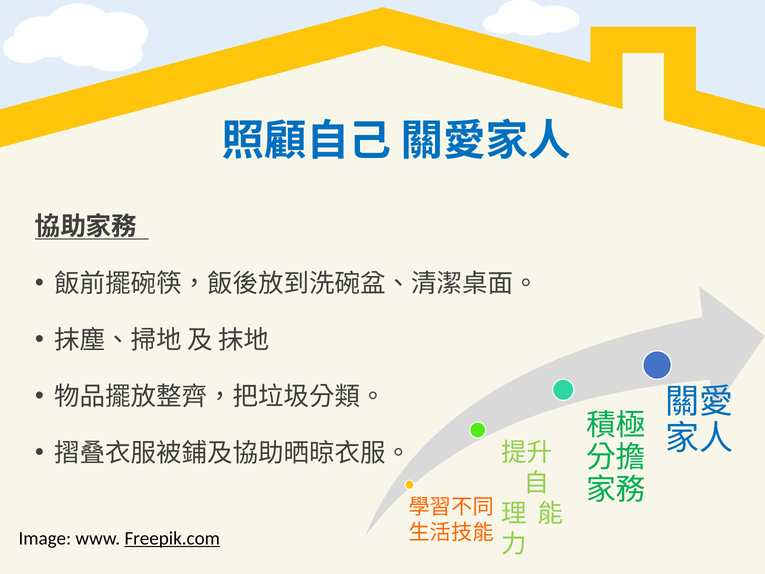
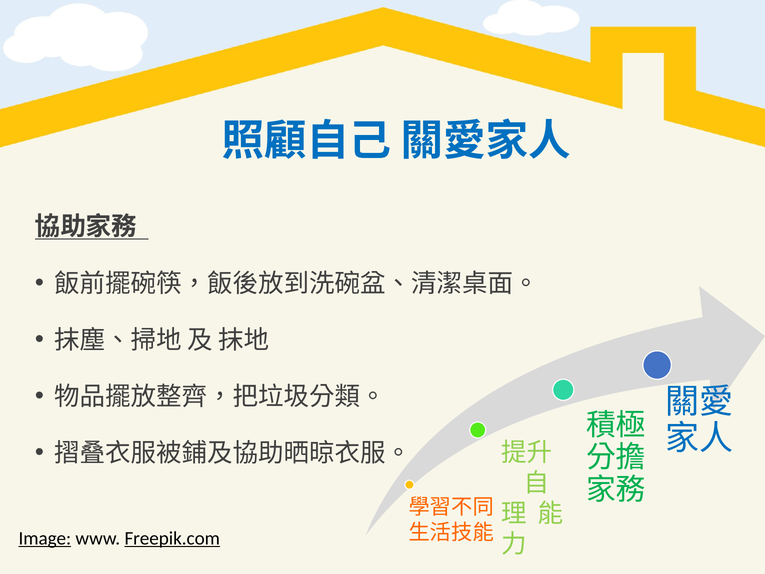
Image underline: none -> present (45, 538)
